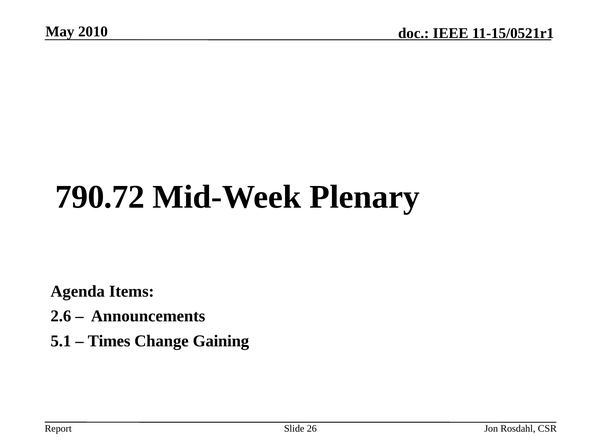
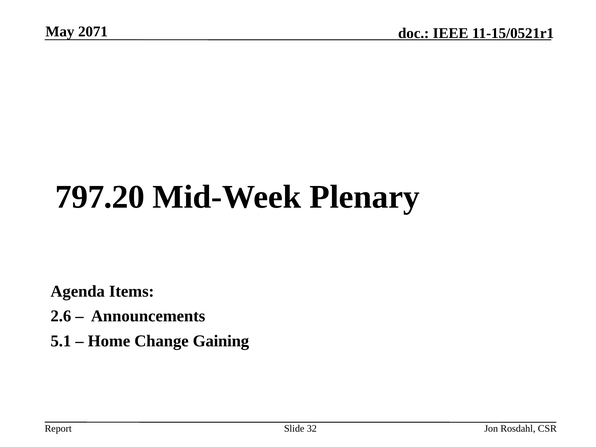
2010: 2010 -> 2071 (93, 32)
790.72: 790.72 -> 797.20 (100, 197)
Times: Times -> Home (109, 341)
26: 26 -> 32 (312, 429)
